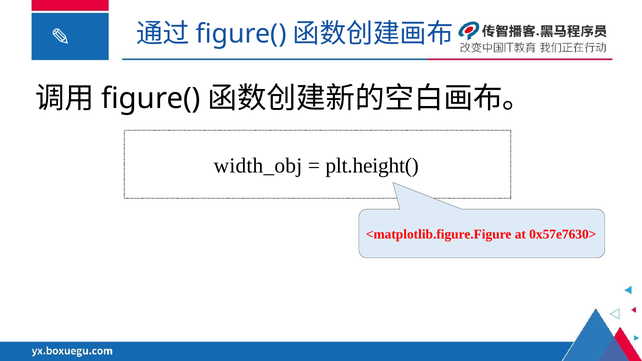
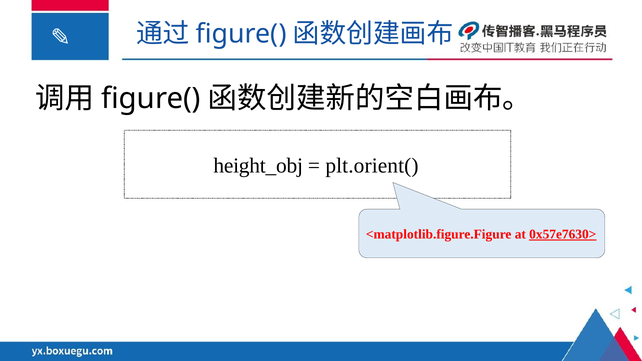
width_obj: width_obj -> height_obj (258, 165)
plt.height(: plt.height( -> plt.orient( (372, 165)
0x57e7630> underline: none -> present (563, 234)
